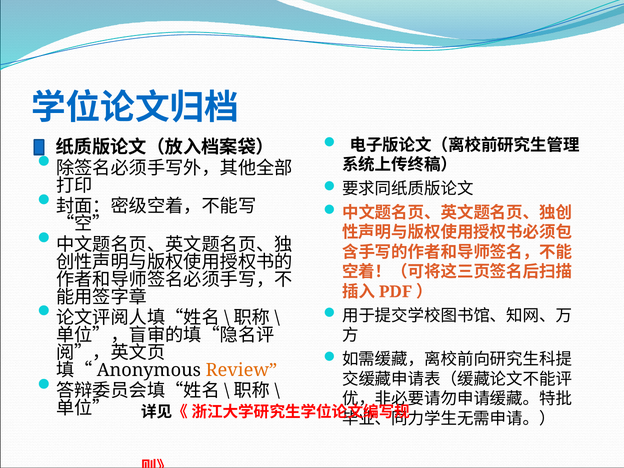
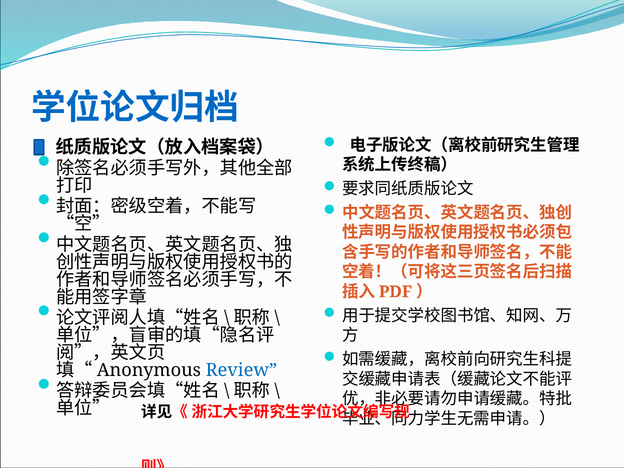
Review colour: orange -> blue (241, 370)
